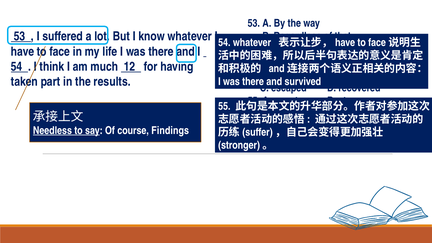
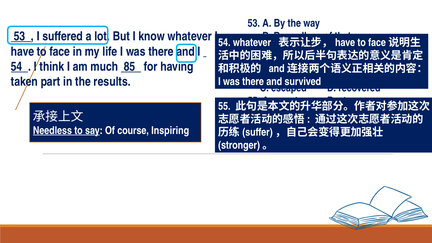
12: 12 -> 85 (130, 67)
Findings: Findings -> Inspiring (170, 131)
